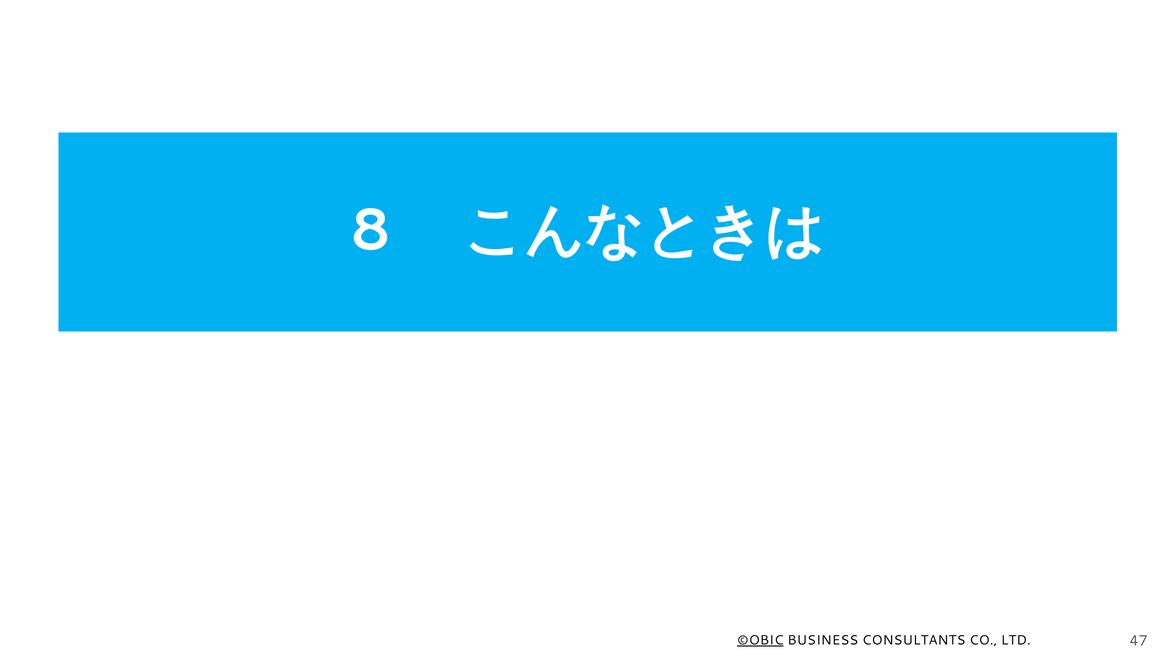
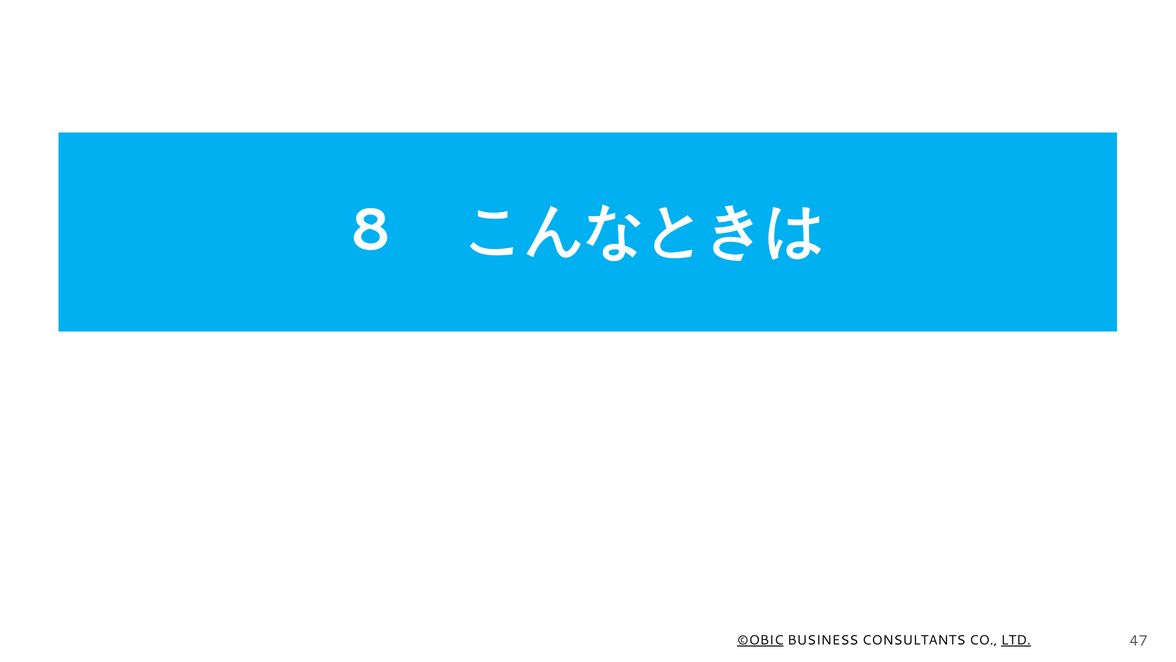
LTD underline: none -> present (1016, 640)
